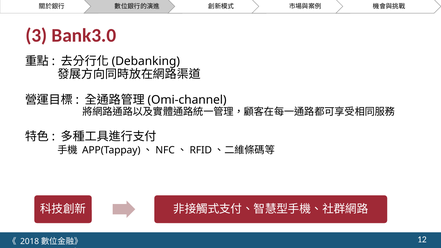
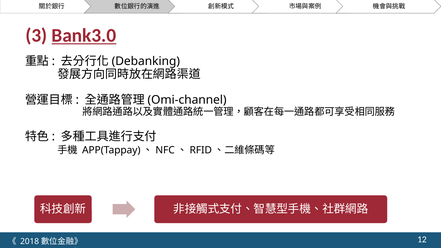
Bank3.0 underline: none -> present (84, 36)
